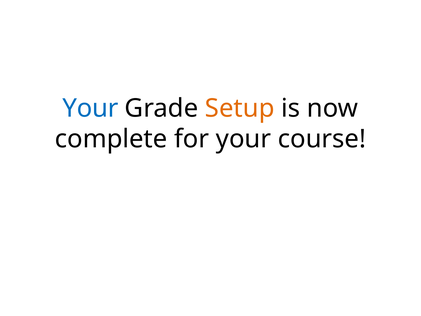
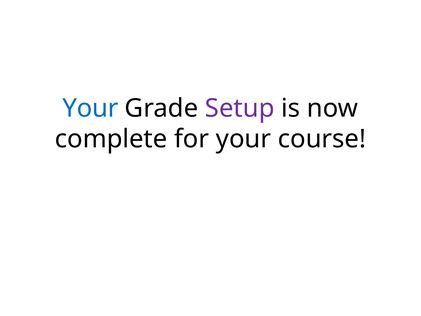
Setup colour: orange -> purple (240, 108)
